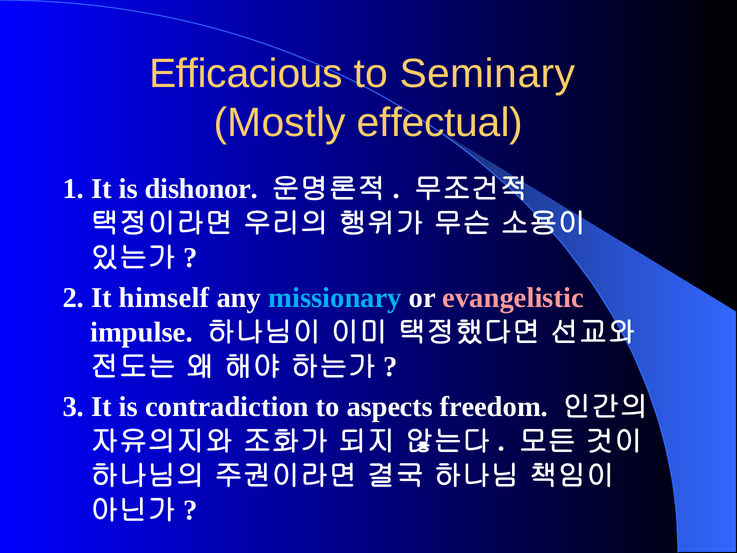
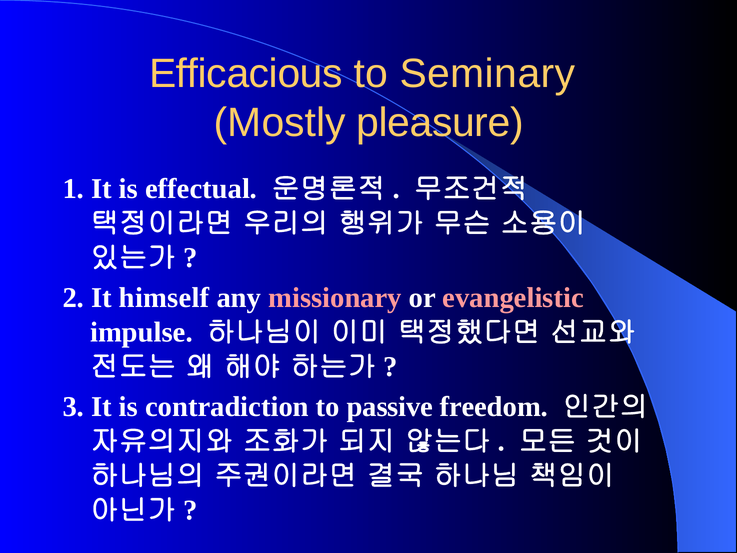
effectual: effectual -> pleasure (440, 123)
dishonor: dishonor -> effectual (201, 189)
missionary colour: light blue -> pink (335, 298)
aspects: aspects -> passive (390, 407)
